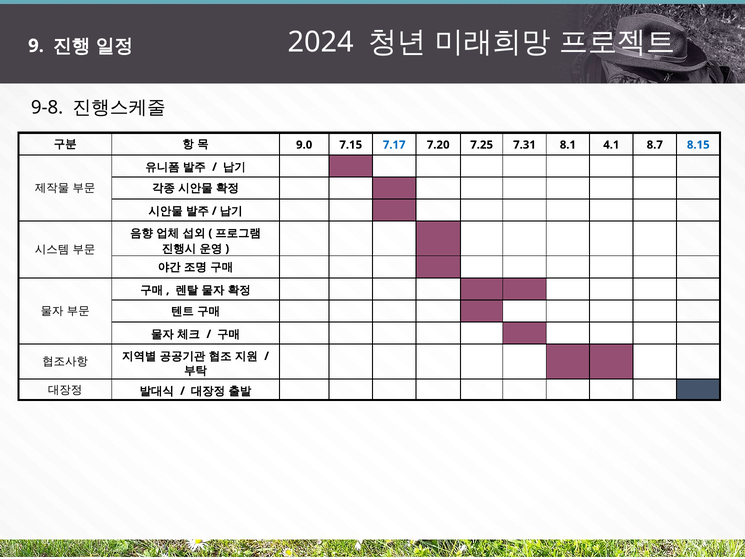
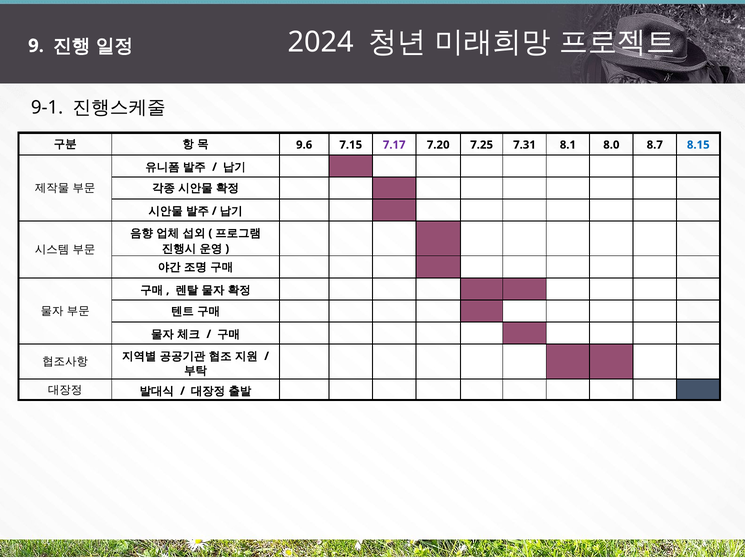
9-8: 9-8 -> 9-1 (47, 108)
9.0: 9.0 -> 9.6 (304, 145)
7.17 colour: blue -> purple (394, 145)
4.1: 4.1 -> 8.0 (611, 145)
